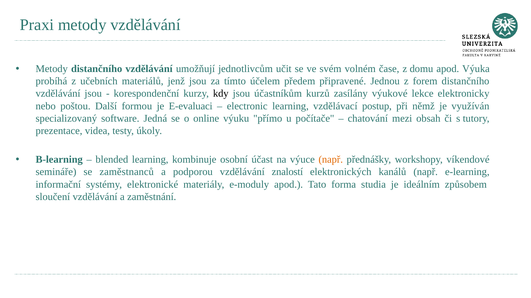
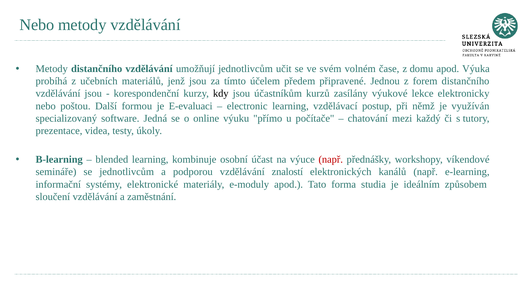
Praxi: Praxi -> Nebo (37, 25)
obsah: obsah -> každý (428, 119)
např colour: orange -> red (331, 160)
se zaměstnanců: zaměstnanců -> jednotlivcům (127, 172)
